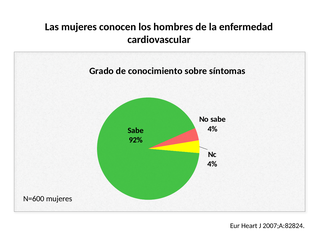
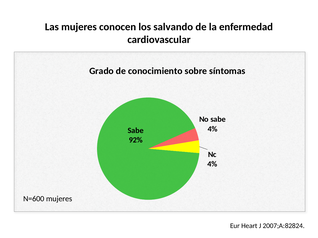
hombres: hombres -> salvando (173, 27)
